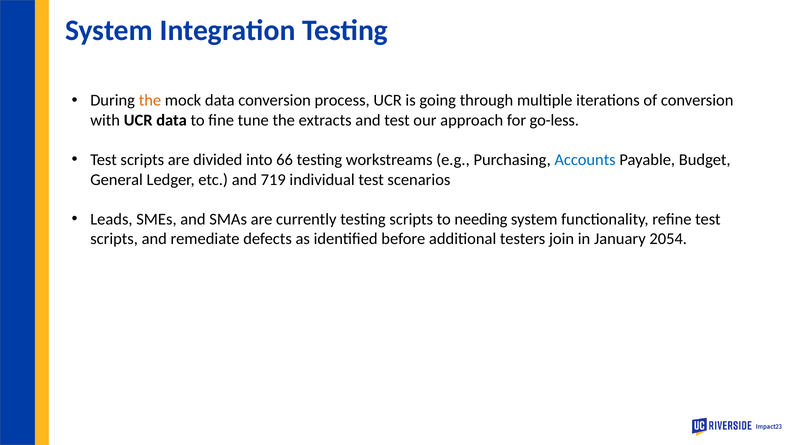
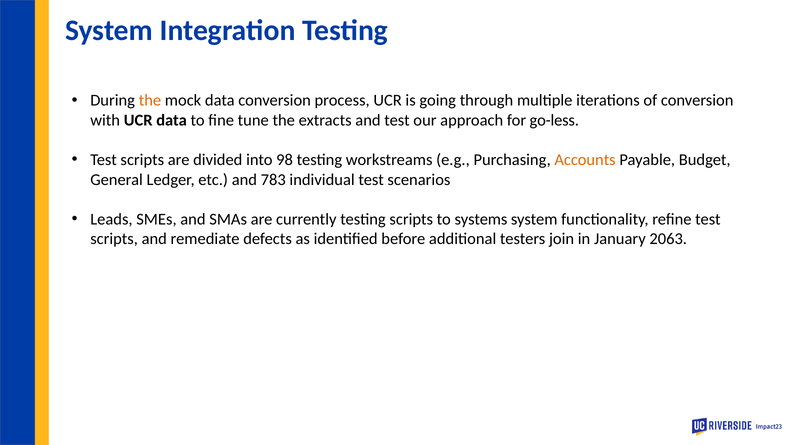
66: 66 -> 98 (285, 160)
Accounts colour: blue -> orange (585, 160)
719: 719 -> 783 (273, 180)
needing: needing -> systems (481, 219)
2054: 2054 -> 2063 (668, 239)
